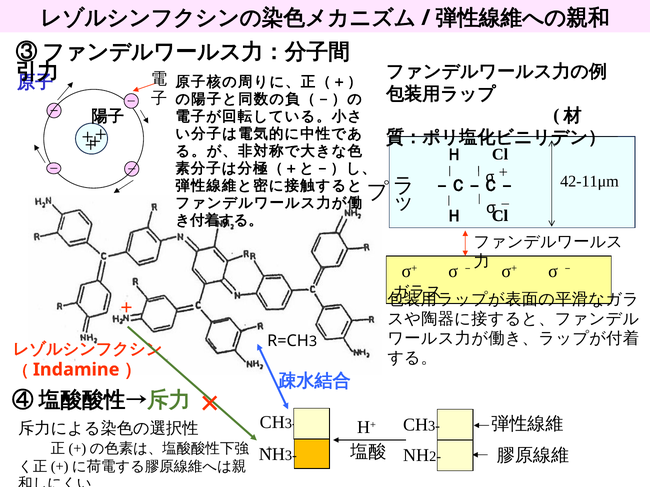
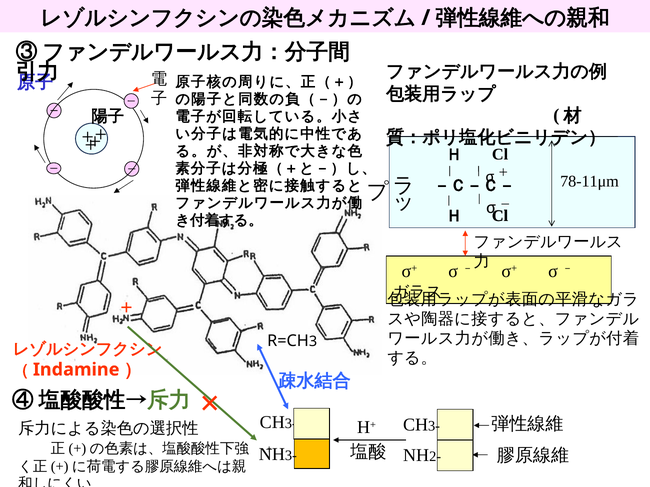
42-11μm: 42-11μm -> 78-11μm (589, 182)
